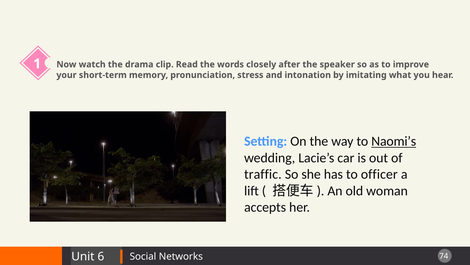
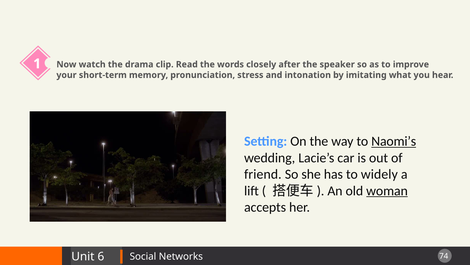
traffic: traffic -> friend (263, 174)
officer: officer -> widely (379, 174)
woman underline: none -> present (387, 190)
